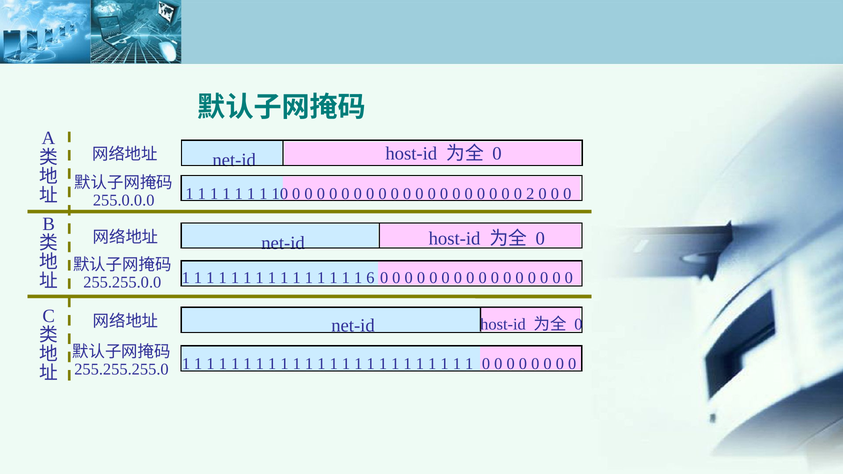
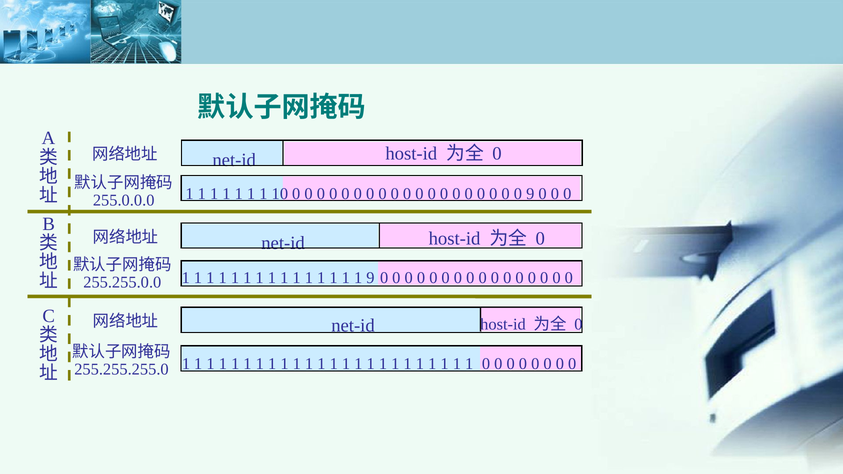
0 2: 2 -> 9 (530, 194)
1 6: 6 -> 9 (370, 278)
